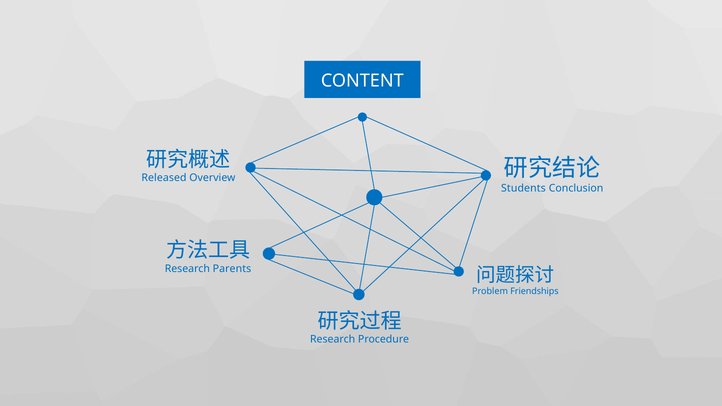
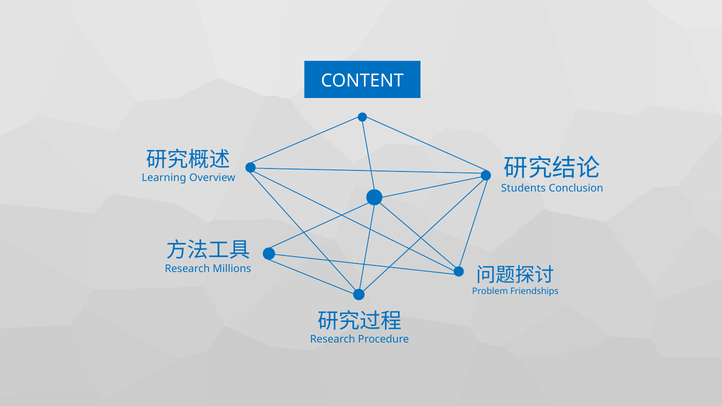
Released: Released -> Learning (164, 178)
Parents: Parents -> Millions (232, 269)
